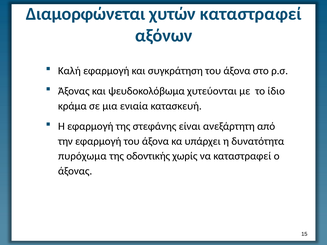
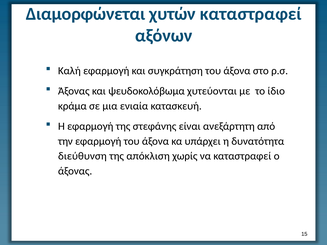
πυρόχωμα: πυρόχωμα -> διεύθυνση (82, 156)
οδοντικής: οδοντικής -> απόκλιση (148, 156)
